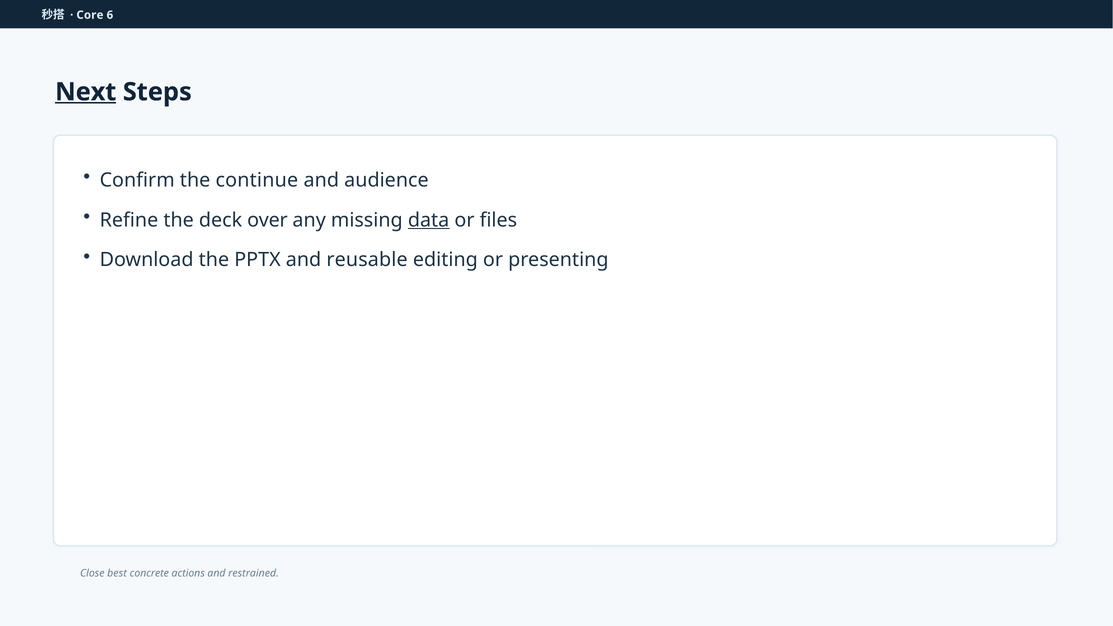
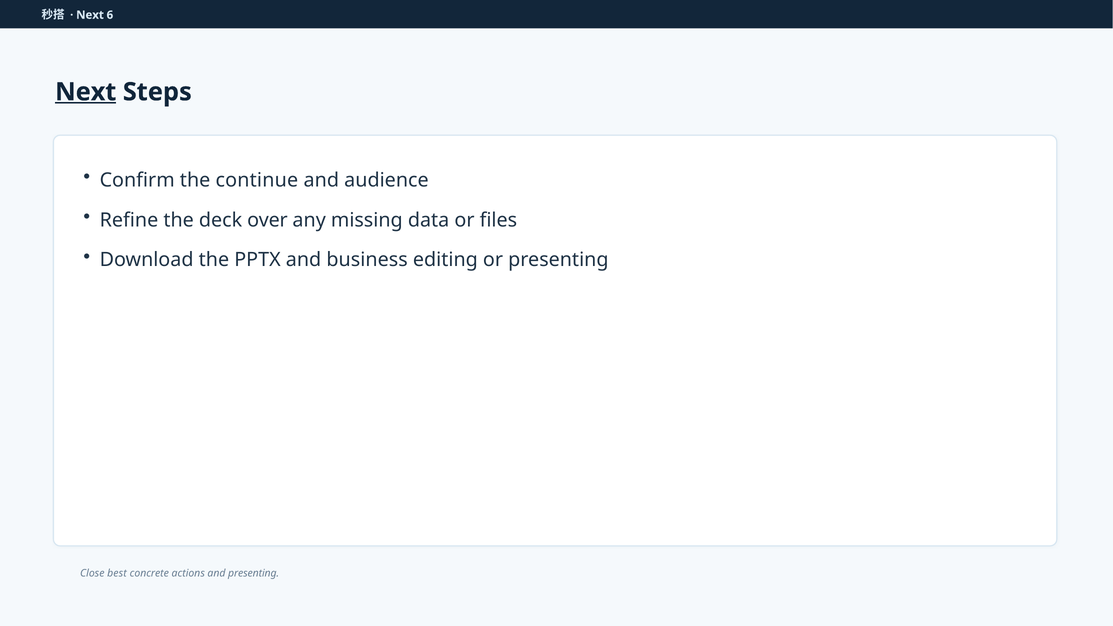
Core: Core -> Next (90, 15)
data underline: present -> none (429, 220)
reusable: reusable -> business (367, 260)
and restrained: restrained -> presenting (254, 573)
